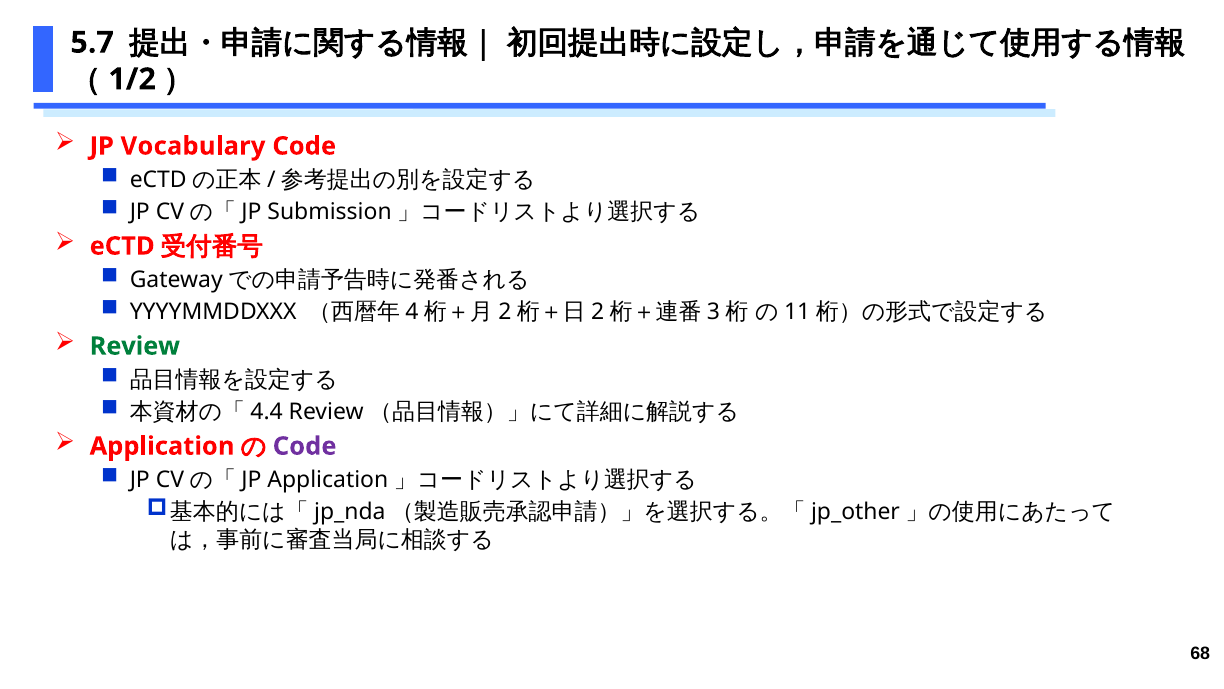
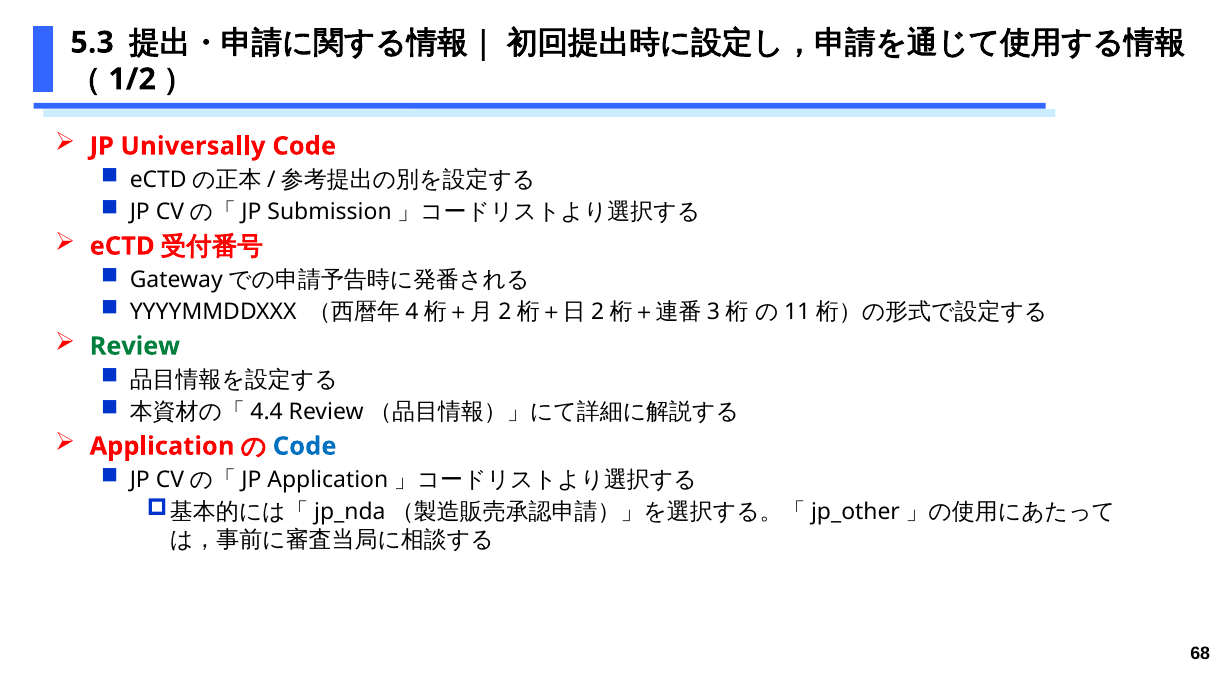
5.7: 5.7 -> 5.3 (92, 42)
Vocabulary: Vocabulary -> Universally (193, 146)
Code colour: purple -> blue (305, 446)
